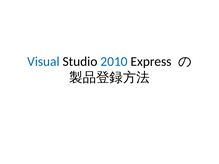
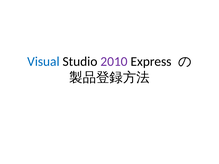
2010 colour: blue -> purple (114, 62)
